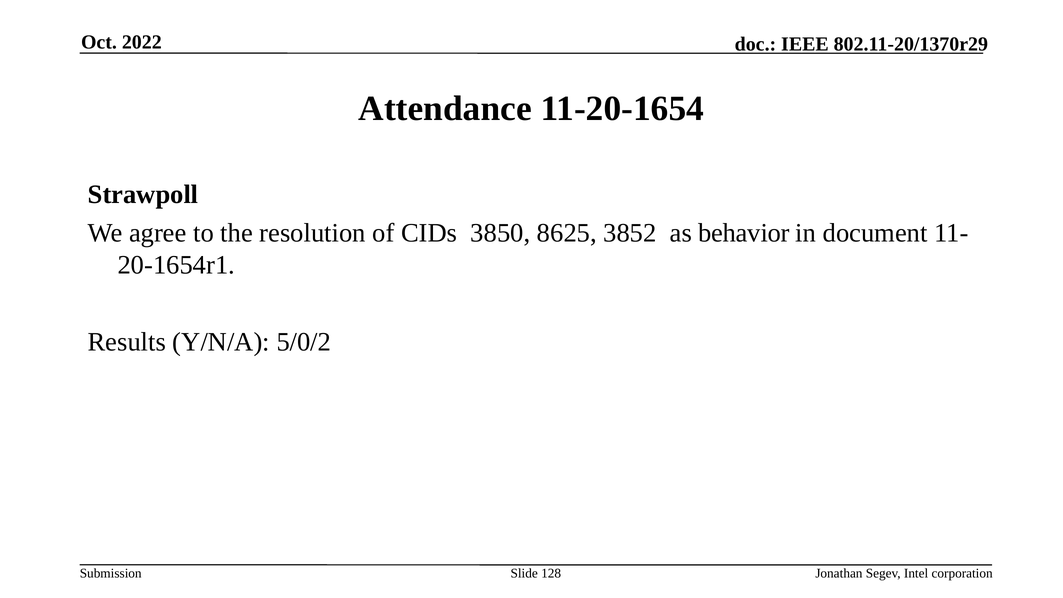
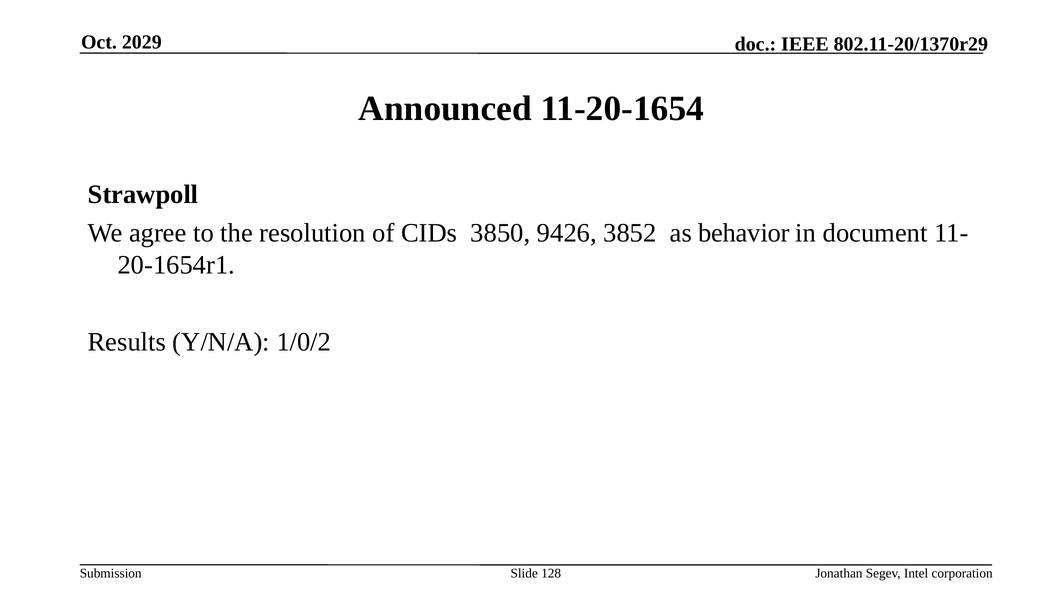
2022: 2022 -> 2029 (142, 42)
Attendance: Attendance -> Announced (445, 109)
8625: 8625 -> 9426 (567, 233)
5/0/2: 5/0/2 -> 1/0/2 (304, 342)
